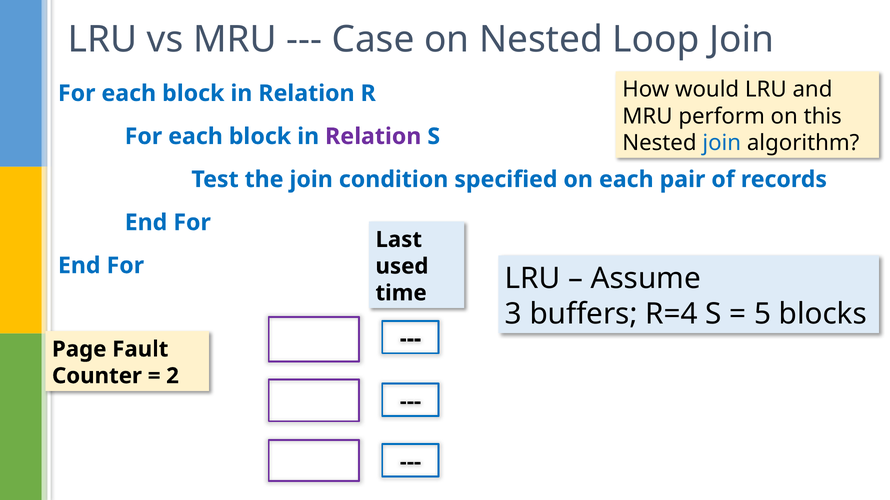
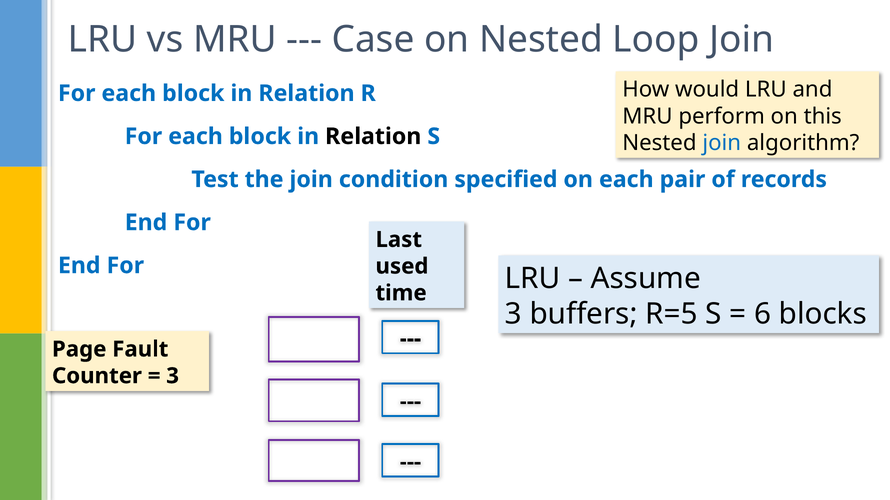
Relation colour: purple -> black (373, 137)
R=4: R=4 -> R=5 (672, 315)
5: 5 -> 6 (763, 315)
2: 2 -> 3 (173, 376)
